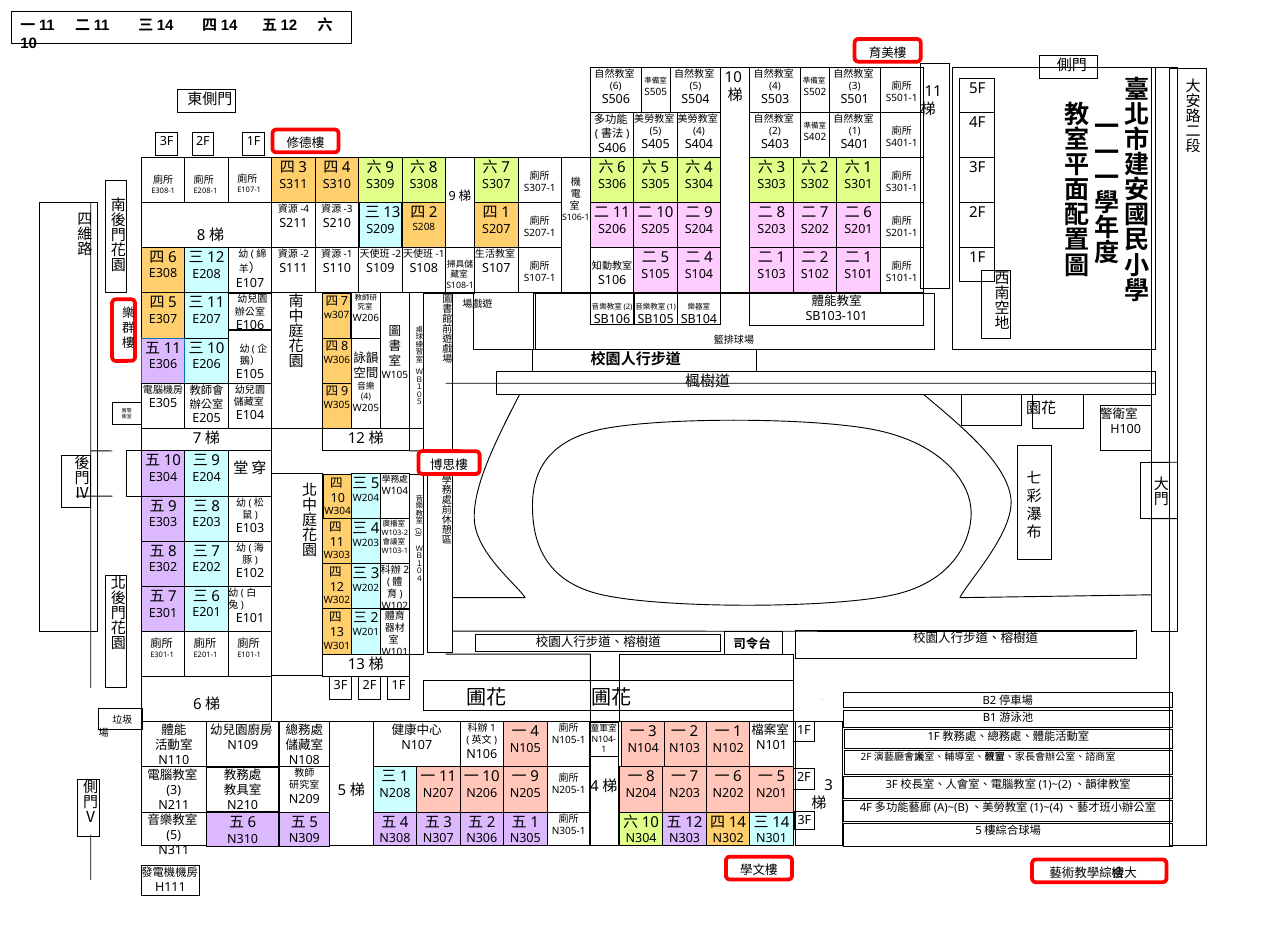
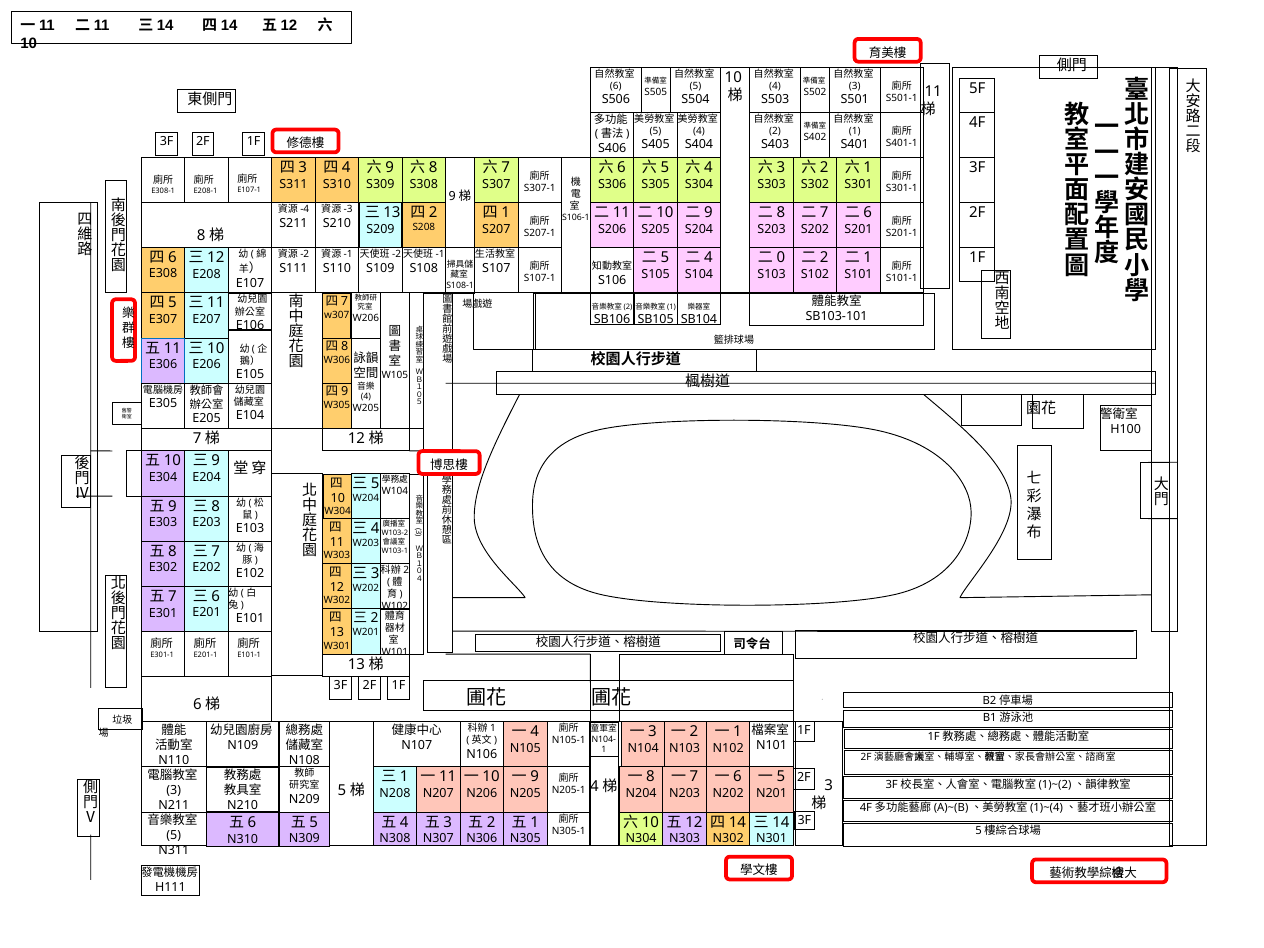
1: 1 -> 0 (781, 258)
